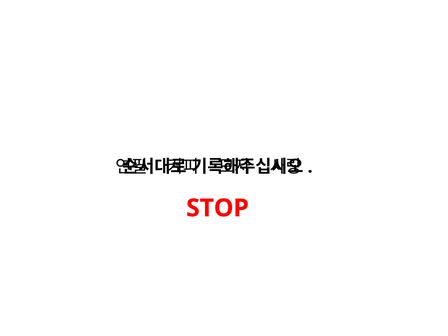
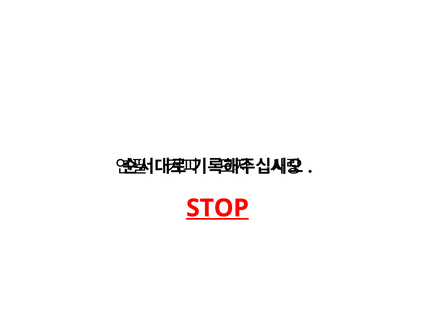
STOP underline: none -> present (217, 208)
